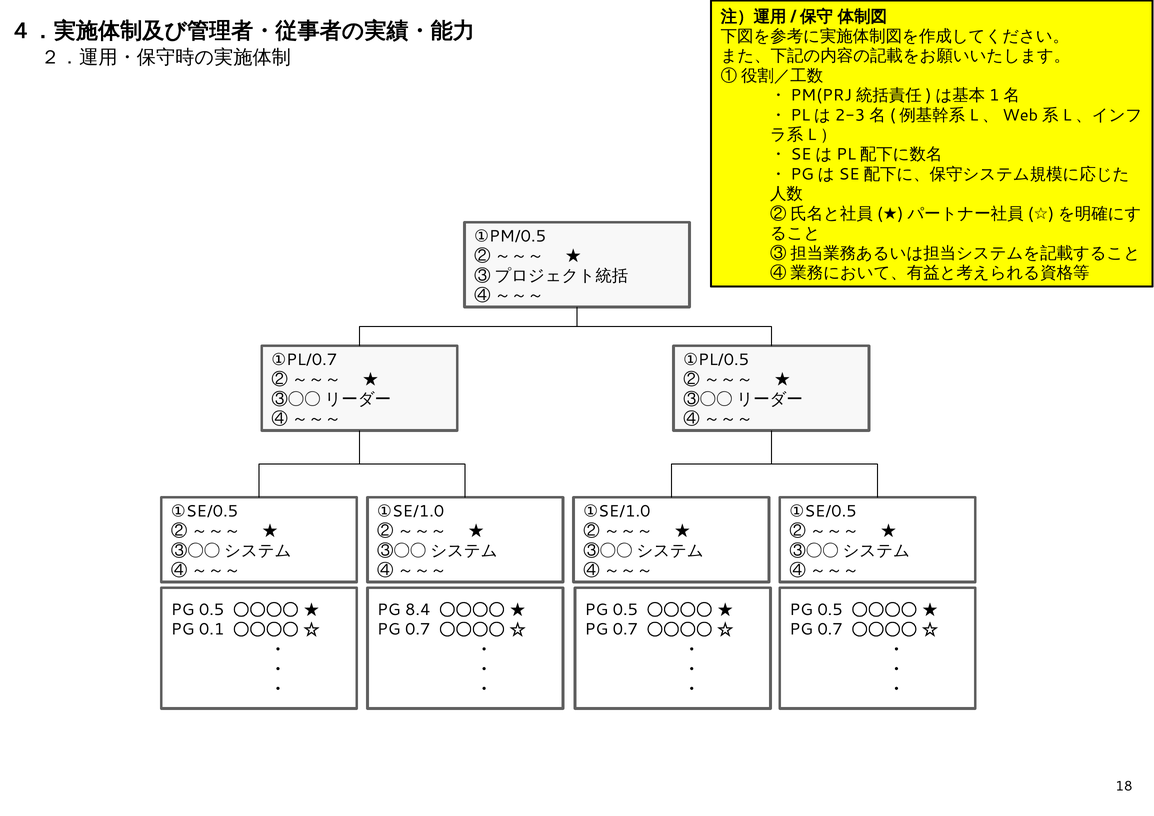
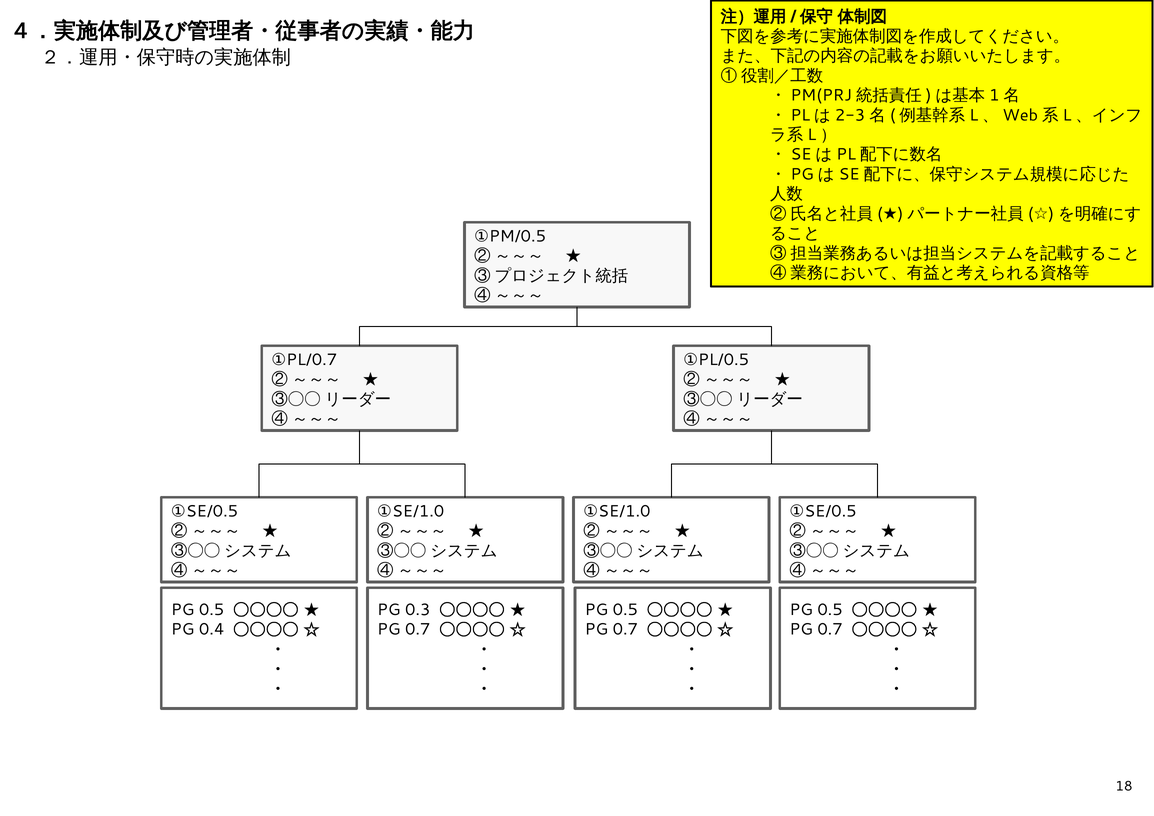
8.4: 8.4 -> 0.3 (418, 610)
0.1: 0.1 -> 0.4 (212, 630)
